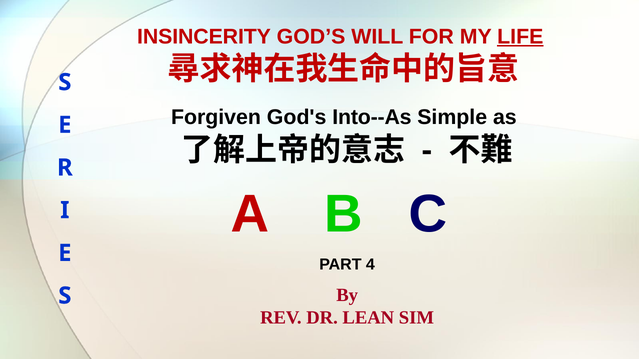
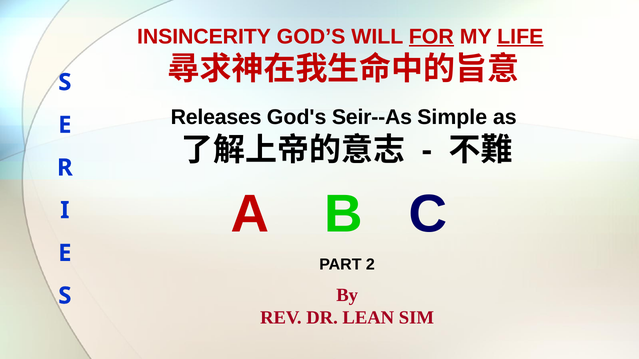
FOR underline: none -> present (431, 37)
Forgiven: Forgiven -> Releases (216, 117)
Into--As: Into--As -> Seir--As (372, 117)
4: 4 -> 2 (370, 265)
